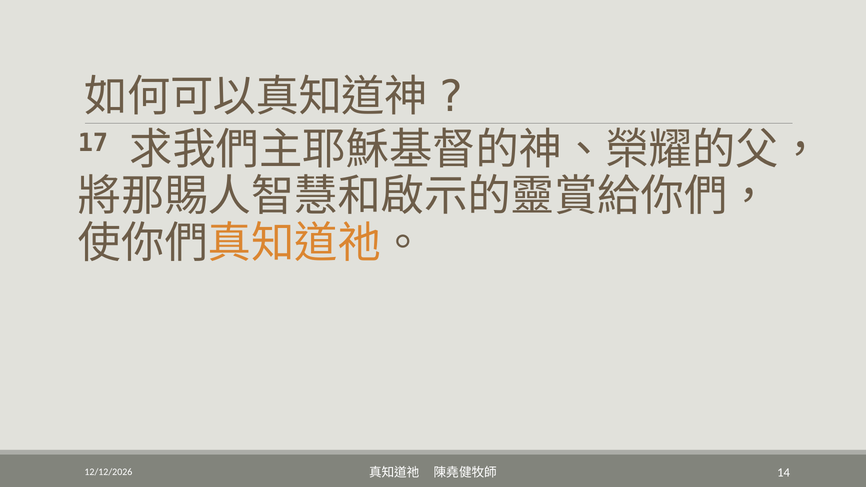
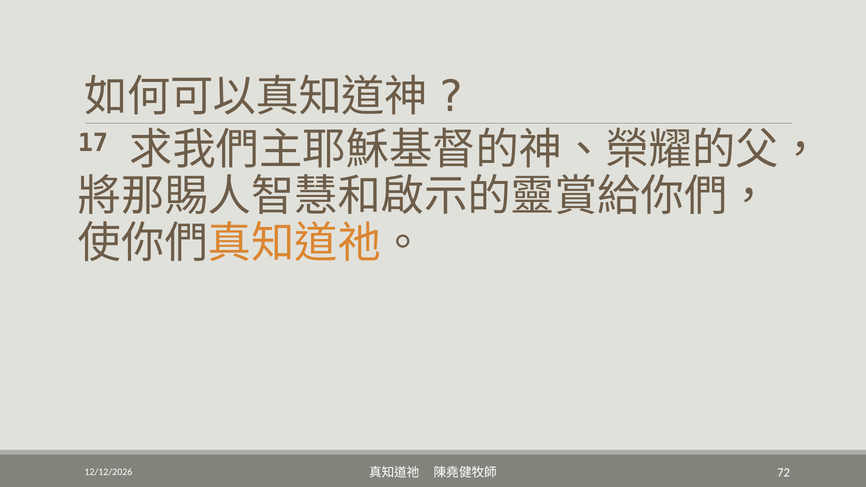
14: 14 -> 72 (784, 473)
